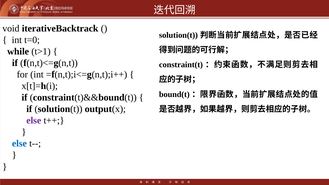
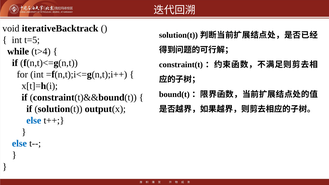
t=0: t=0 -> t=5 (32, 40)
t>1: t>1 -> t>4 (41, 51)
else colour: purple -> blue (34, 121)
